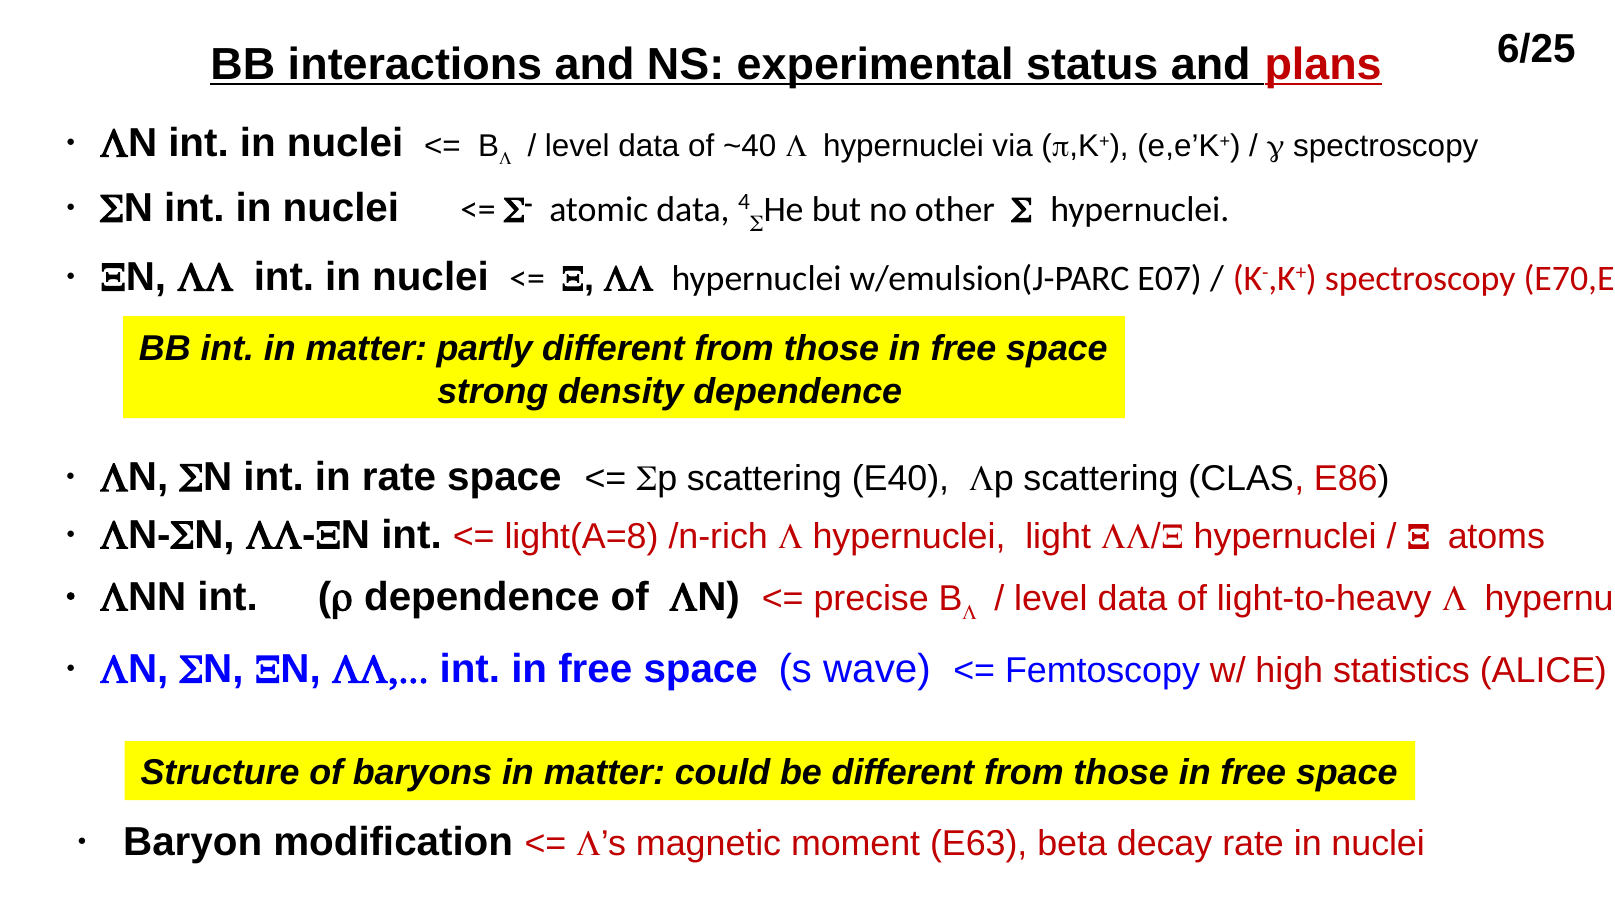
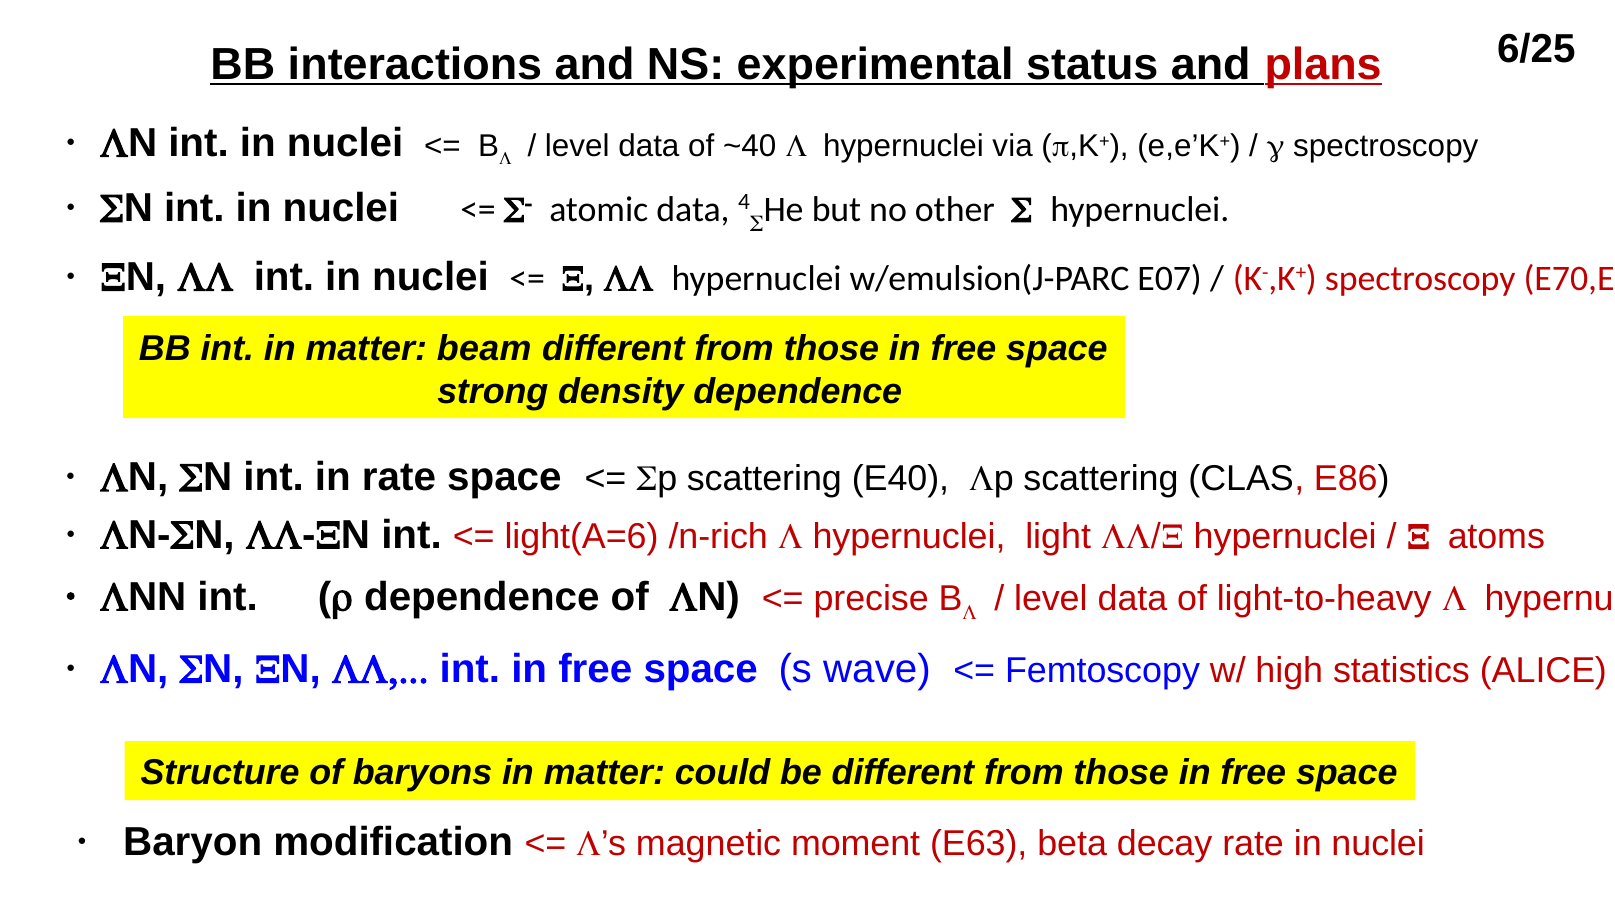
partly: partly -> beam (484, 348)
light(A=8: light(A=8 -> light(A=6 (582, 536)
